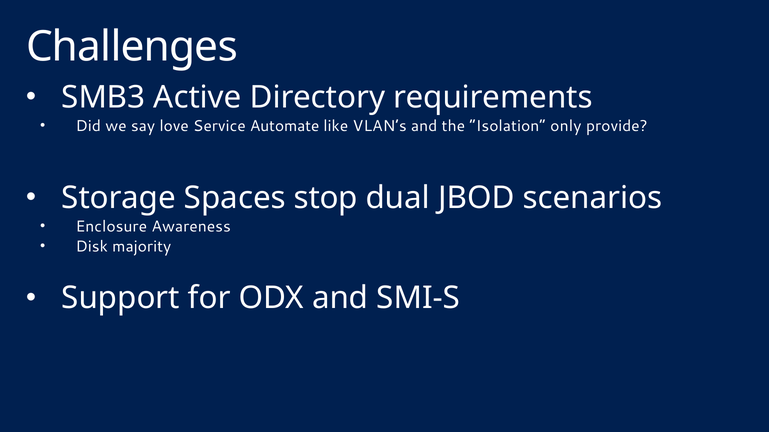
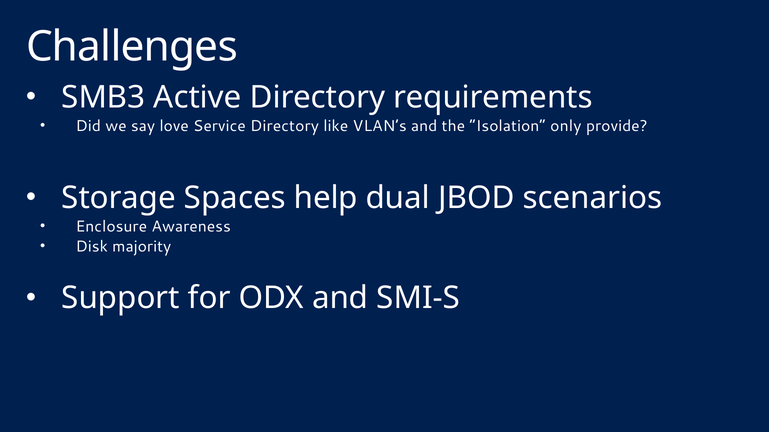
Service Automate: Automate -> Directory (284, 126)
stop: stop -> help (326, 198)
